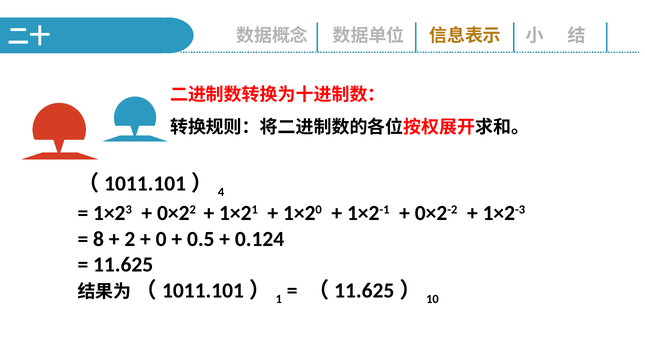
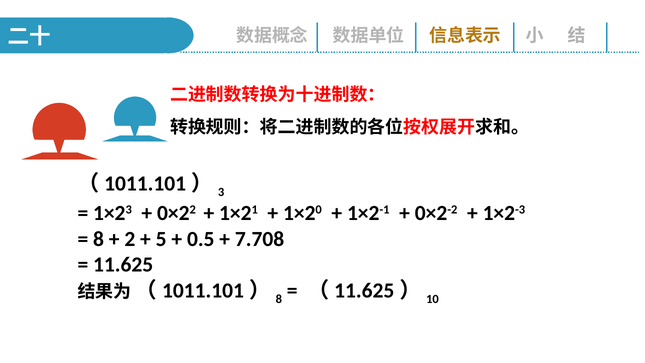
4: 4 -> 3 (221, 192)
0: 0 -> 5 (161, 239)
0.124: 0.124 -> 7.708 (260, 239)
1: 1 -> 8 (279, 299)
